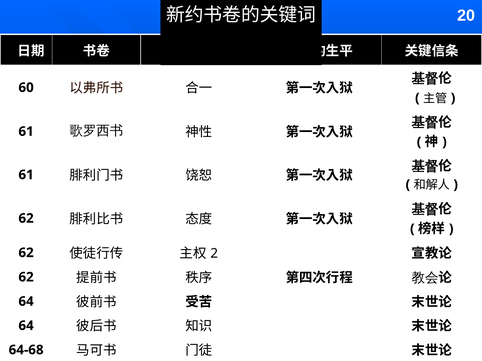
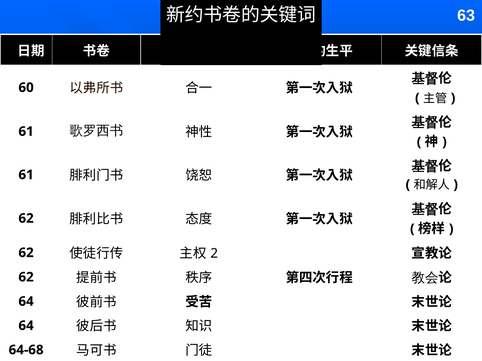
20: 20 -> 63 (466, 15)
